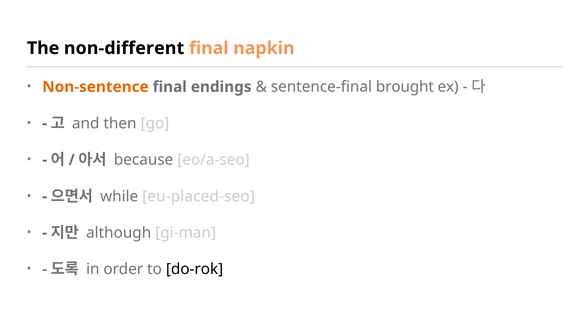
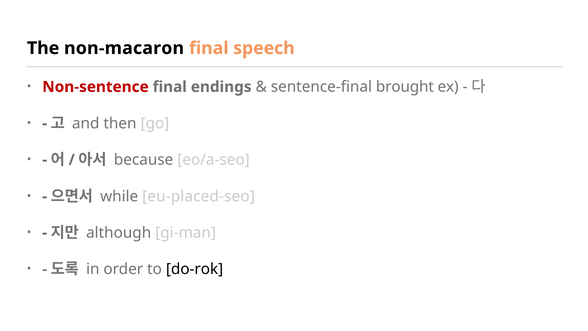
non-different: non-different -> non-macaron (124, 48)
napkin: napkin -> speech (264, 48)
Non-sentence colour: orange -> red (95, 87)
